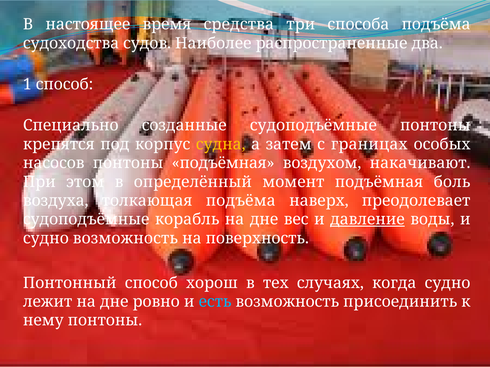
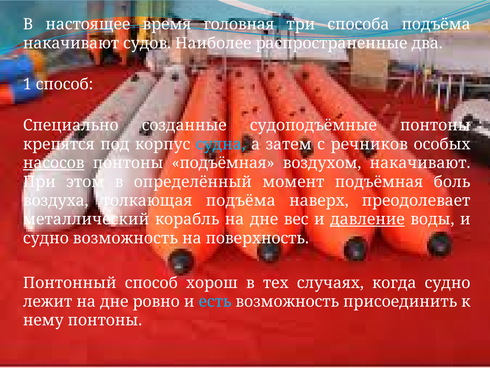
средства: средства -> головная (239, 24)
судоходства: судоходства -> накачивают (71, 43)
судна colour: yellow -> light blue (221, 144)
границах: границах -> речников (369, 144)
насосов underline: none -> present (54, 163)
судоподъёмные: судоподъёмные -> металлический (86, 219)
